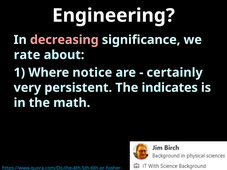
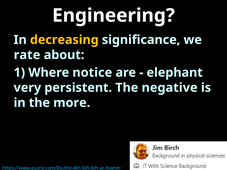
decreasing colour: pink -> yellow (64, 40)
certainly: certainly -> elephant (175, 73)
indicates: indicates -> negative (170, 88)
math: math -> more (72, 103)
